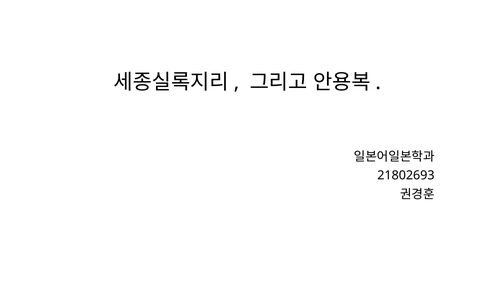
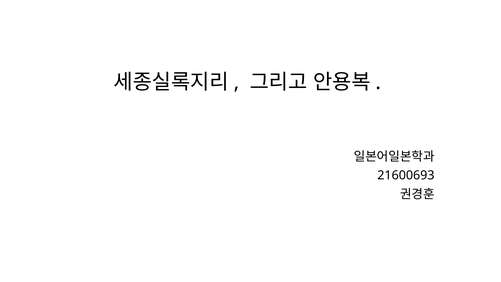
21802693: 21802693 -> 21600693 (406, 175)
